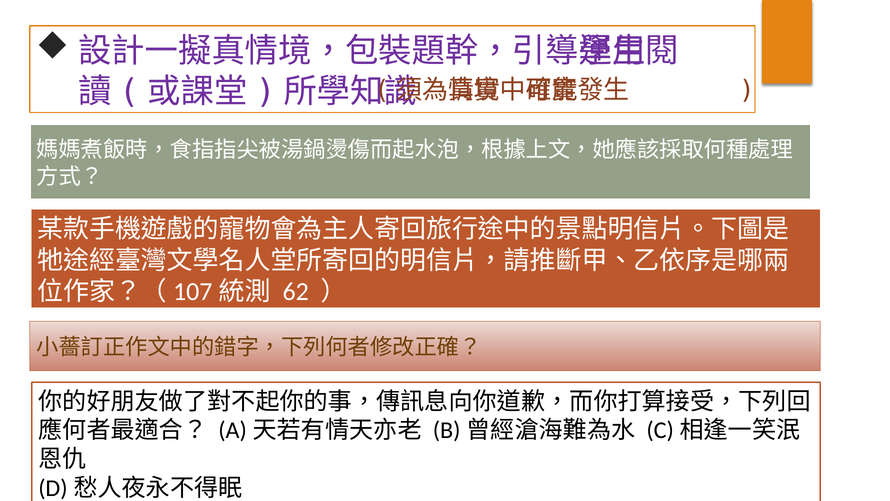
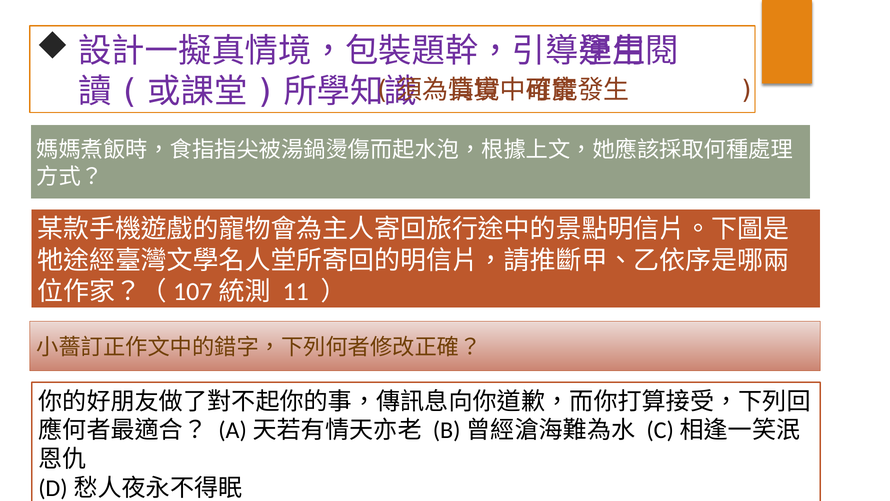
62: 62 -> 11 (296, 291)
